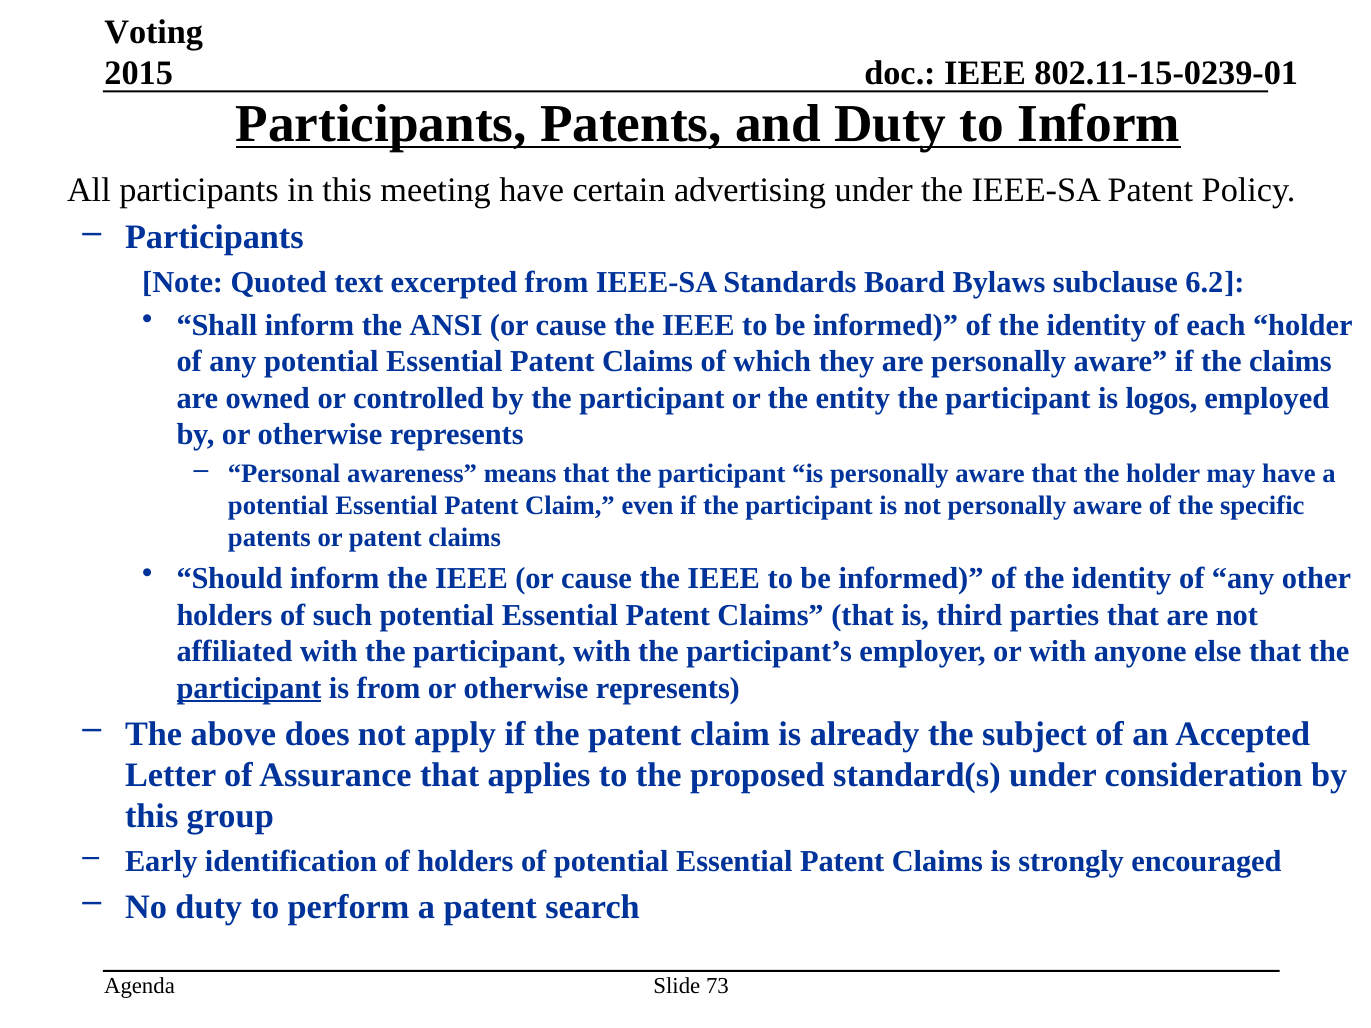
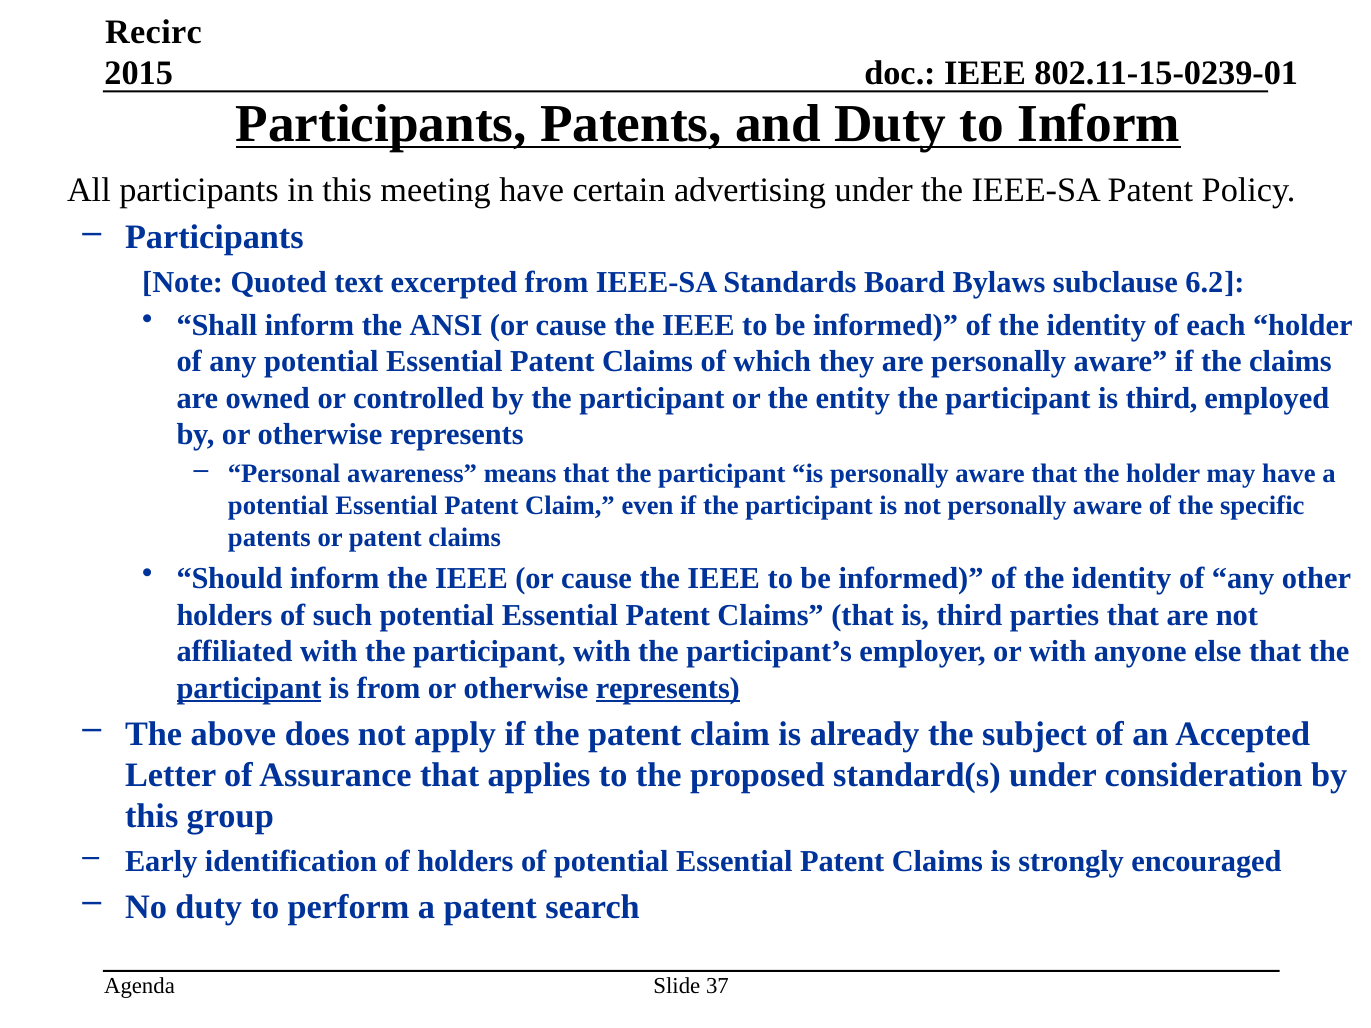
Voting: Voting -> Recirc (153, 32)
participant is logos: logos -> third (1162, 398)
represents underline: none -> present (668, 688)
73: 73 -> 37 (717, 986)
